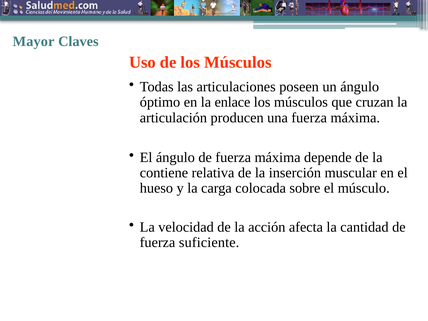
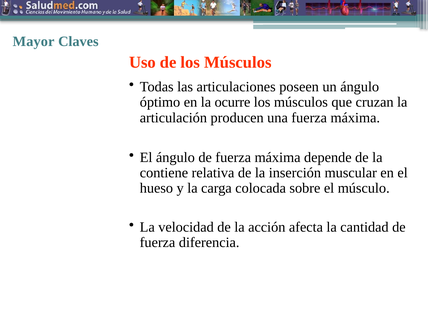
enlace: enlace -> ocurre (232, 102)
suficiente: suficiente -> diferencia (209, 243)
